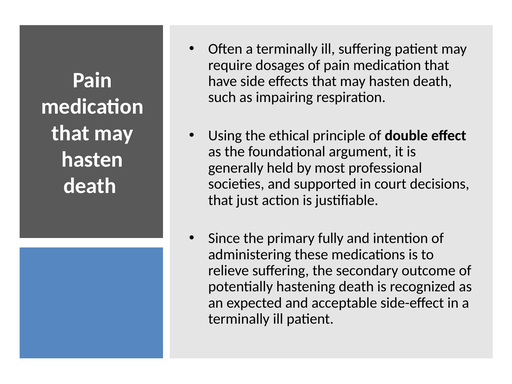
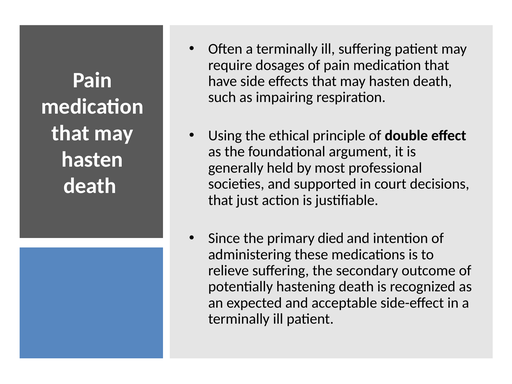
fully: fully -> died (331, 238)
